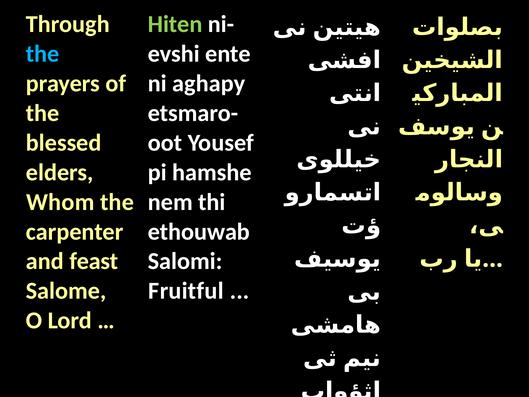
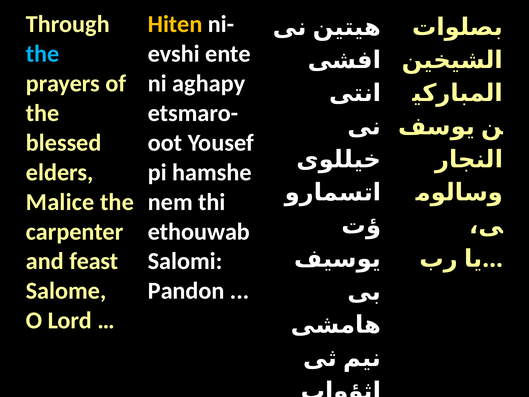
Hiten colour: light green -> yellow (175, 24)
Whom: Whom -> Malice (60, 202)
Fruitful: Fruitful -> Pandon (186, 291)
